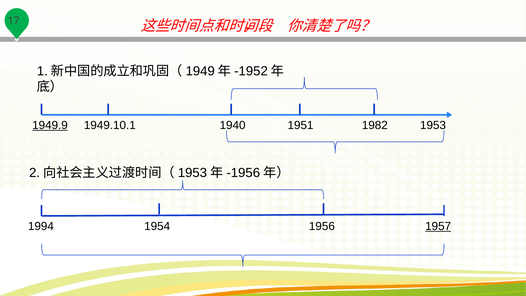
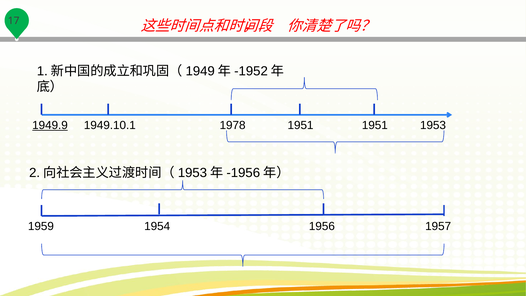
1940: 1940 -> 1978 (233, 125)
1951 1982: 1982 -> 1951 (375, 125)
1994: 1994 -> 1959 (41, 226)
1957 underline: present -> none (438, 226)
